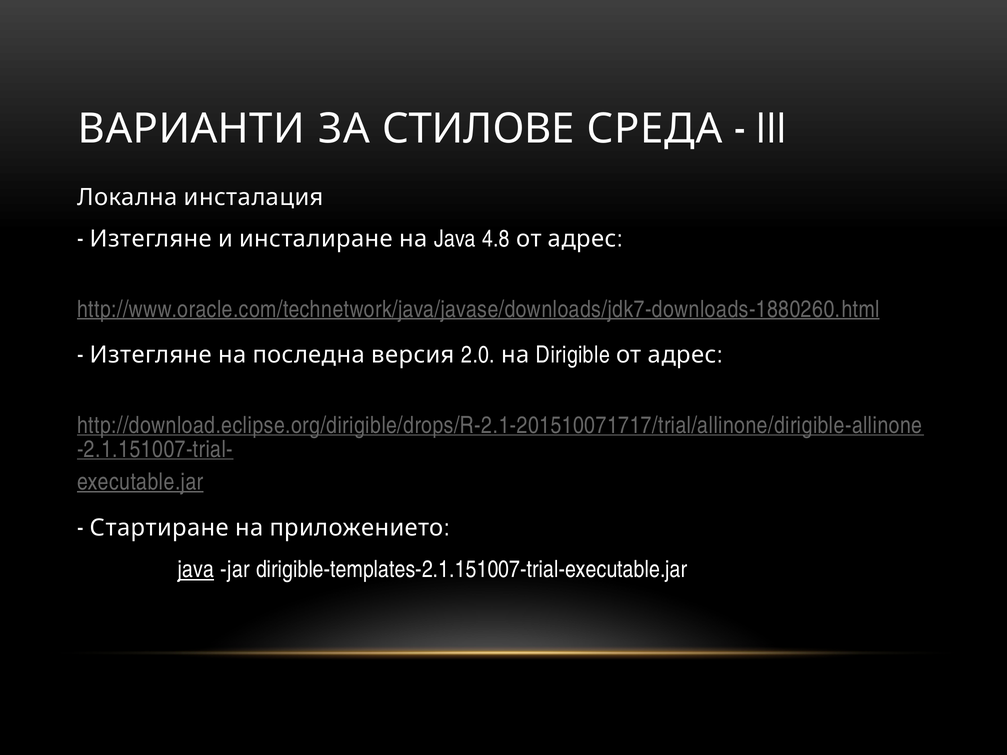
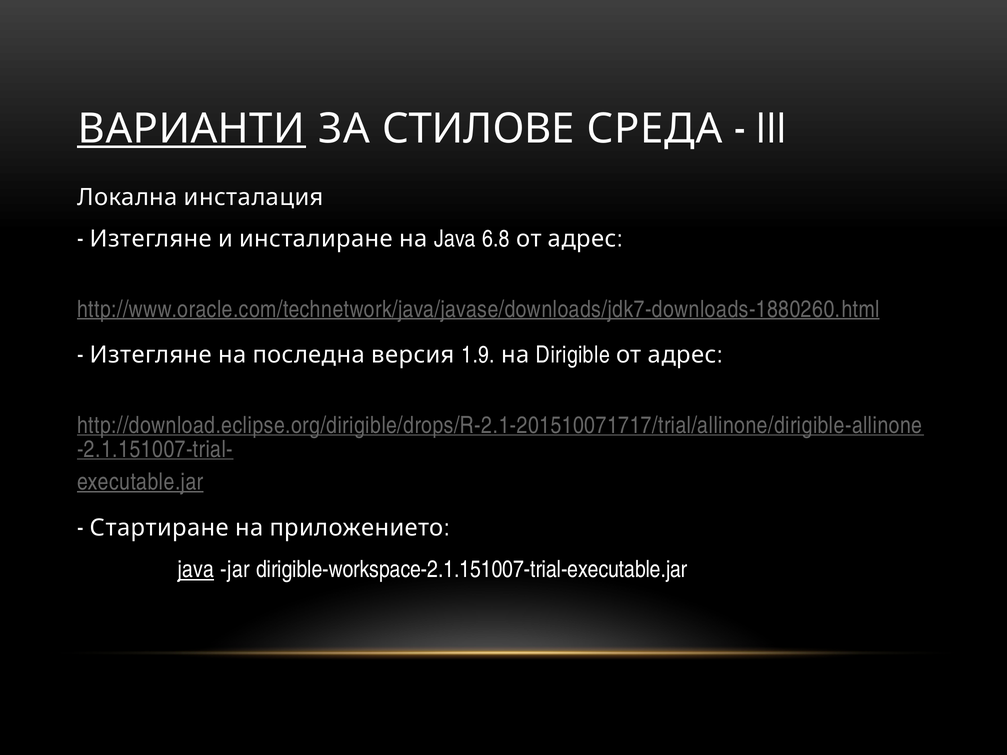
ВАРИАНТИ underline: none -> present (191, 129)
4.8: 4.8 -> 6.8 (496, 239)
2.0: 2.0 -> 1.9 (478, 355)
dirigible-templates-2.1.151007-trial-executable.jar: dirigible-templates-2.1.151007-trial-executable.jar -> dirigible-workspace-2.1.151007-trial-executable.jar (472, 570)
